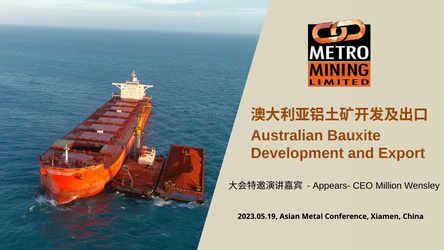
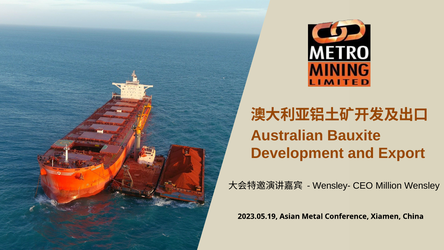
Appears-: Appears- -> Wensley- (332, 186)
